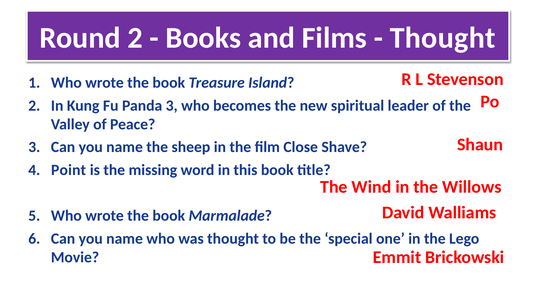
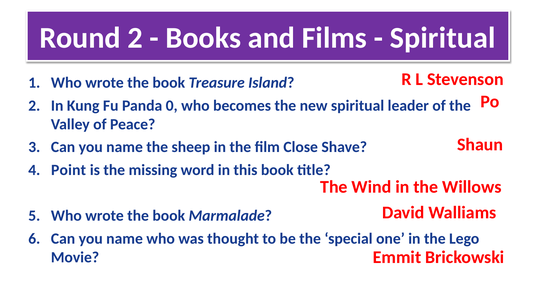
Thought: Thought -> Spiritual (443, 38)
Panda 3: 3 -> 0 (172, 106)
